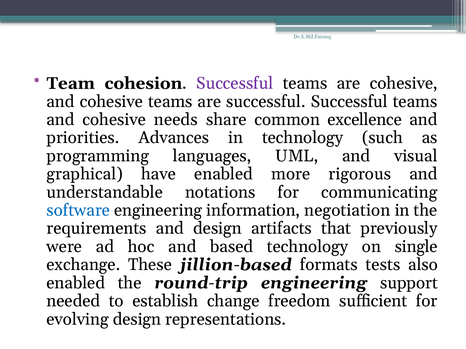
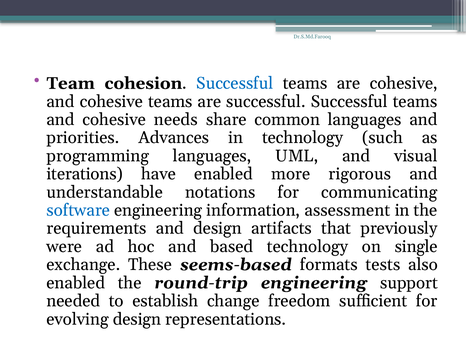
Successful colour: purple -> blue (235, 83)
common excellence: excellence -> languages (365, 120)
graphical: graphical -> iterations (85, 174)
negotiation: negotiation -> assessment (347, 211)
jillion-based: jillion-based -> seems-based (236, 265)
